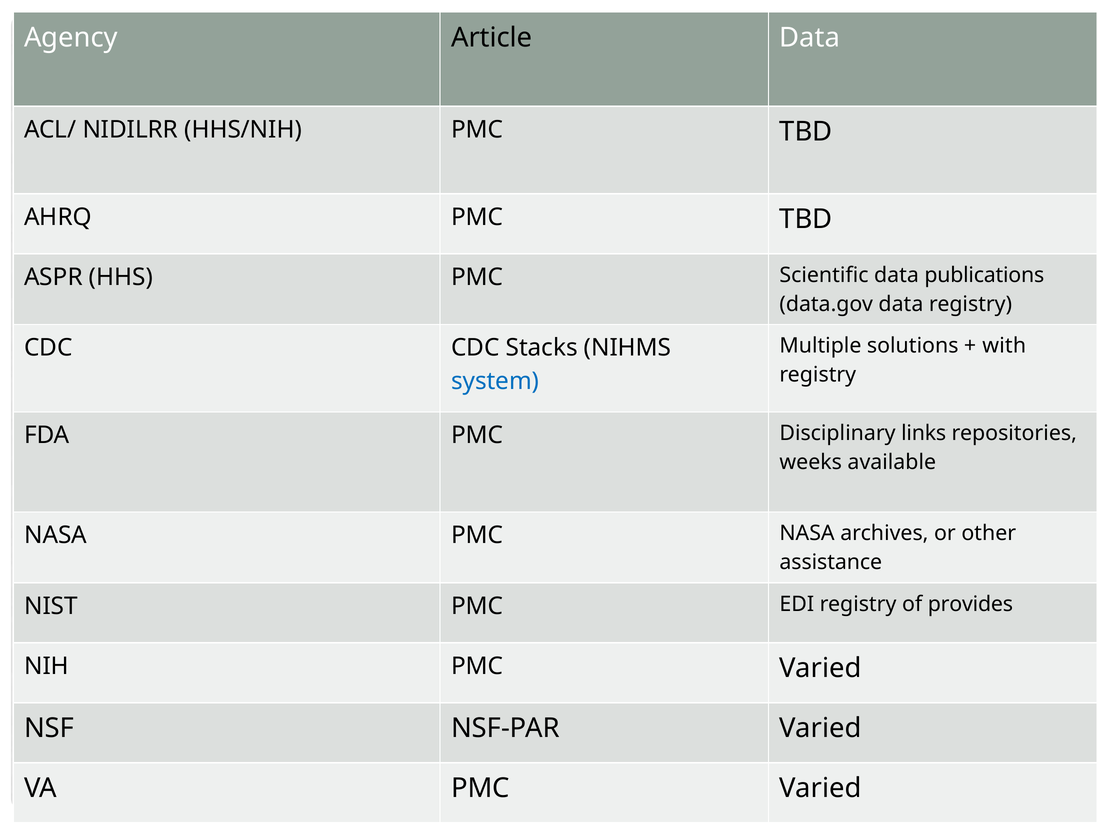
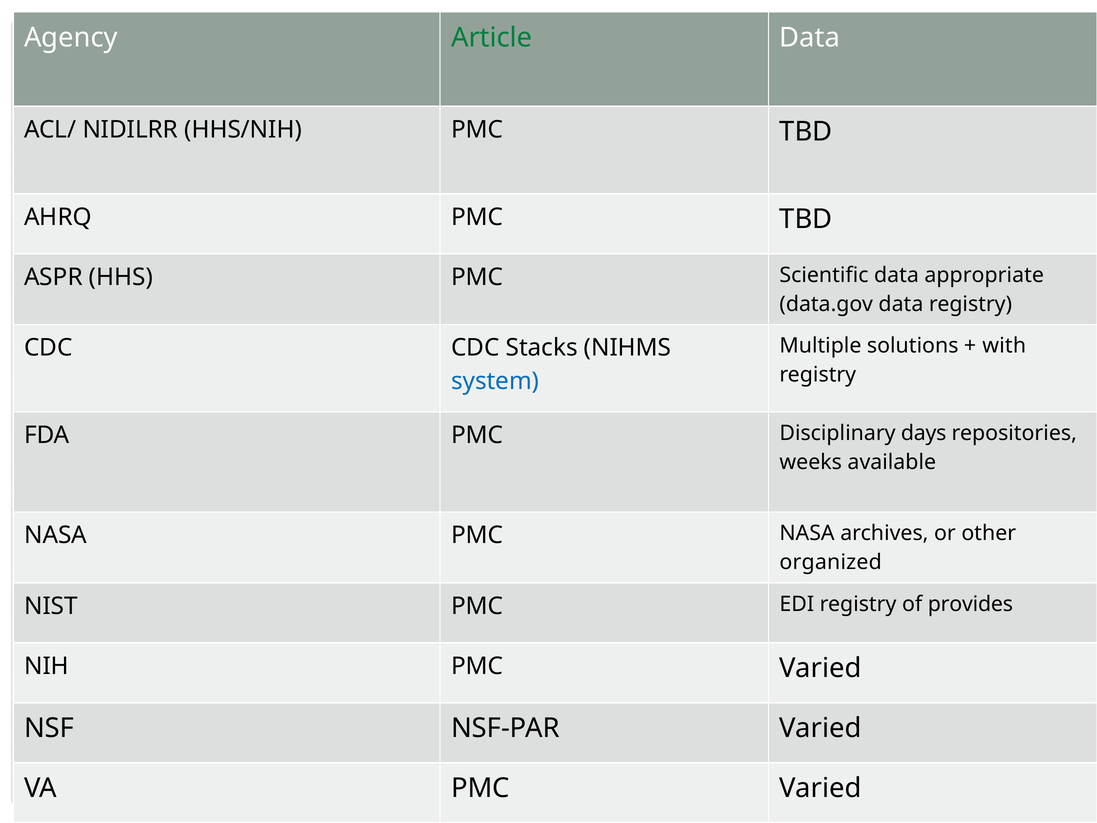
Article colour: black -> green (492, 38)
publications: publications -> appropriate (984, 275)
links: links -> days (924, 433)
assistance: assistance -> organized (831, 562)
